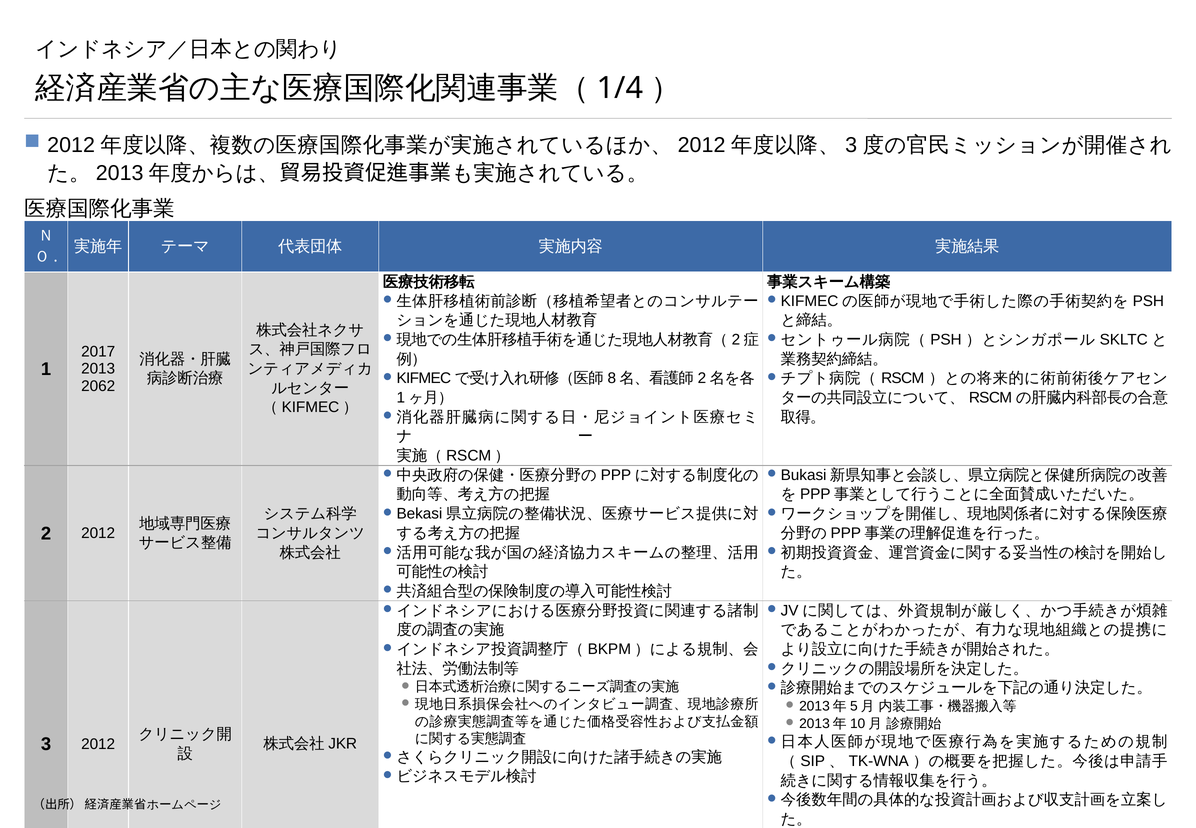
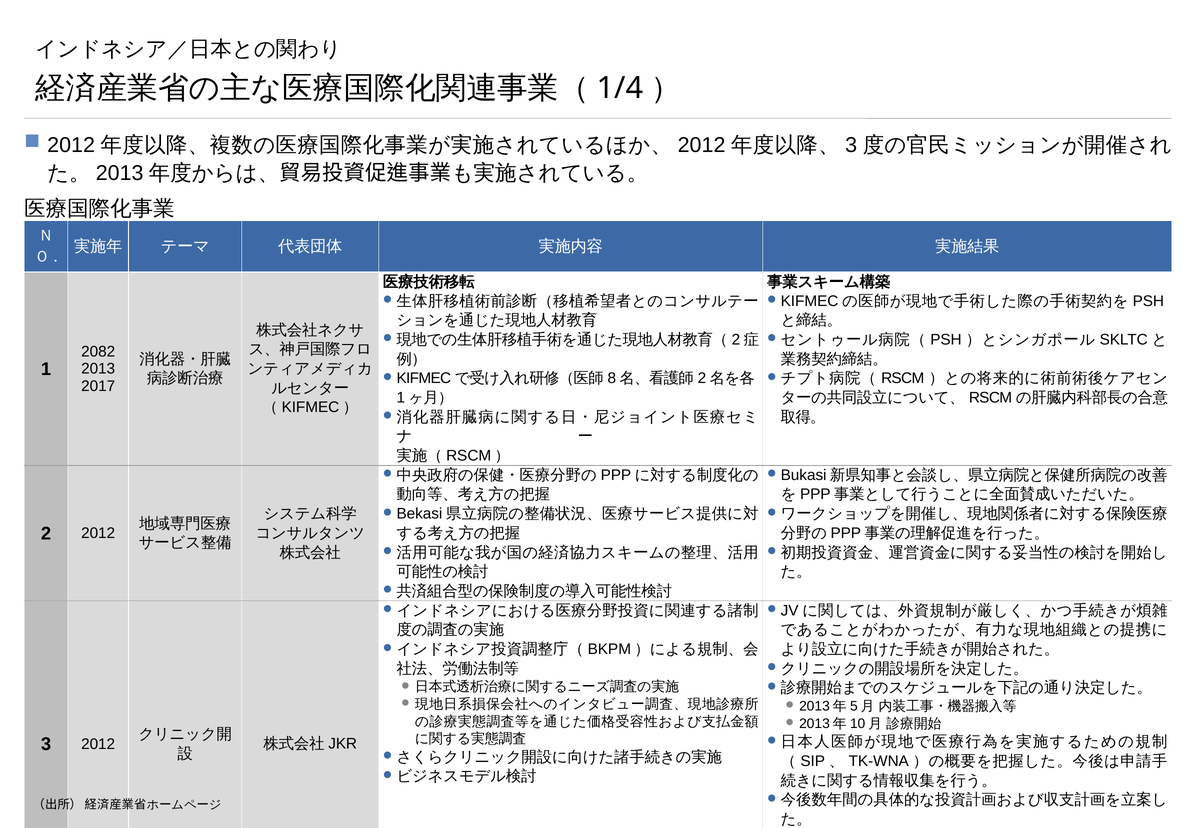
2017: 2017 -> 2082 (98, 352)
2062: 2062 -> 2017 (98, 386)
